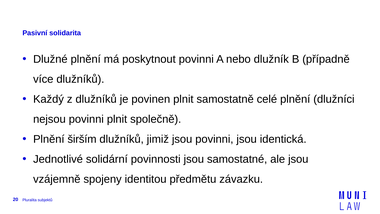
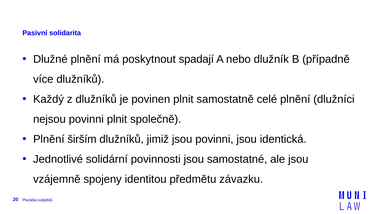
poskytnout povinni: povinni -> spadají (196, 59)
